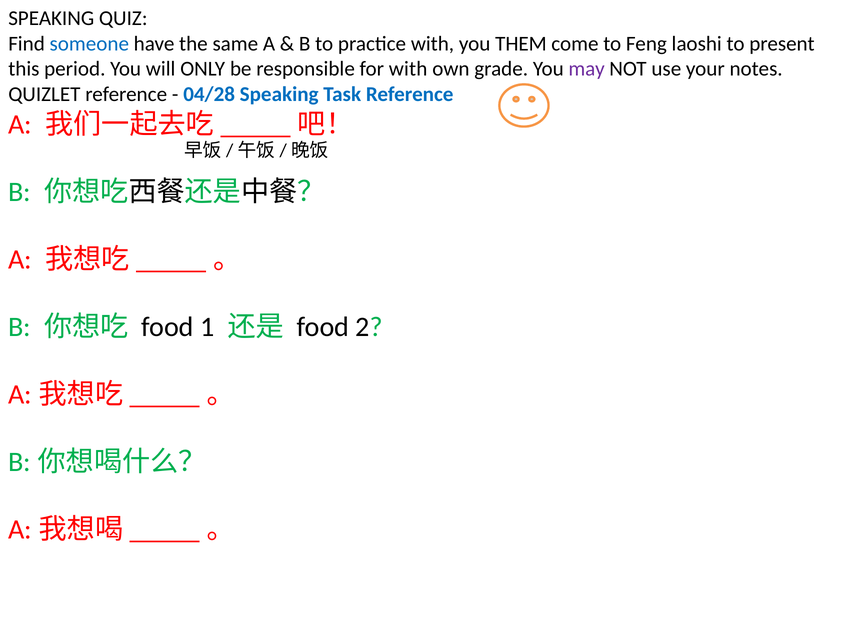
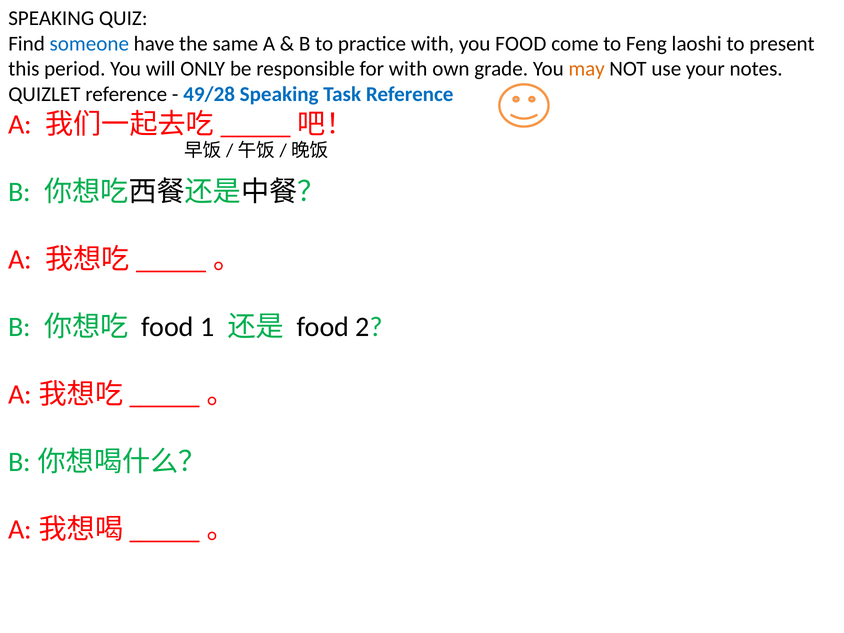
you THEM: THEM -> FOOD (521, 44)
may colour: purple -> orange (587, 69)
04/28: 04/28 -> 49/28 (209, 94)
